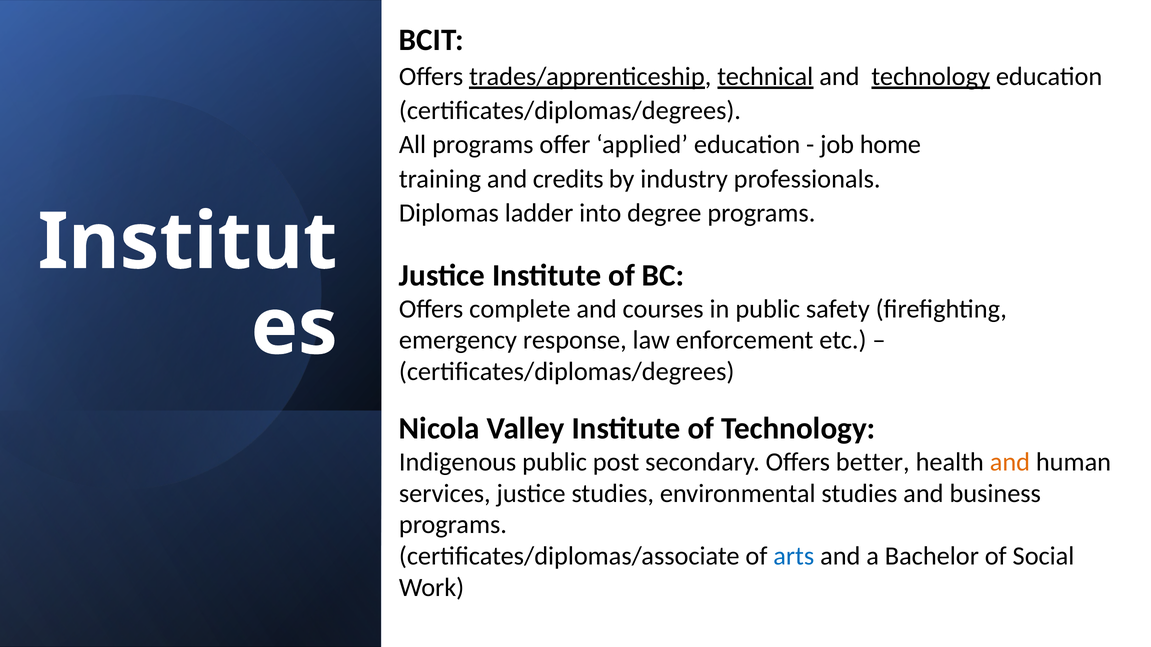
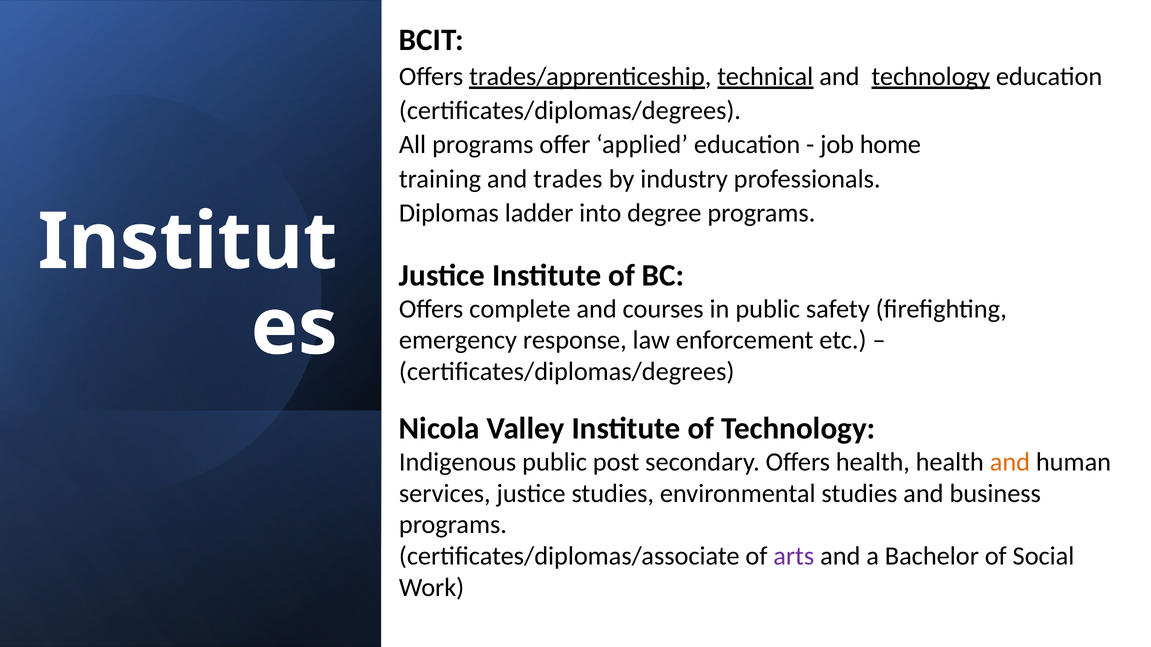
credits: credits -> trades (568, 179)
Offers better: better -> health (873, 463)
arts colour: blue -> purple (794, 556)
